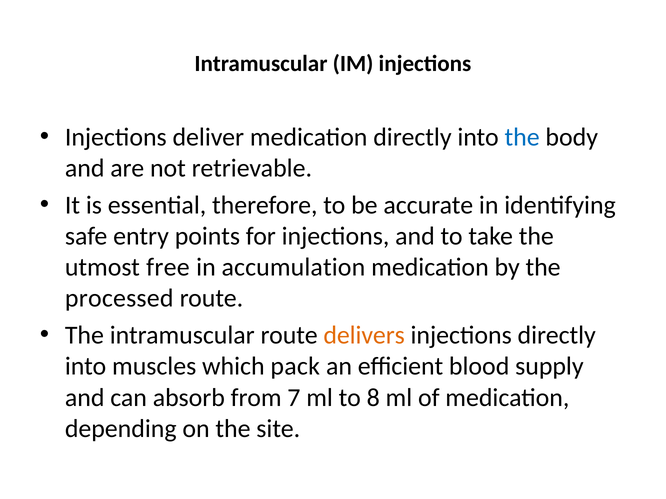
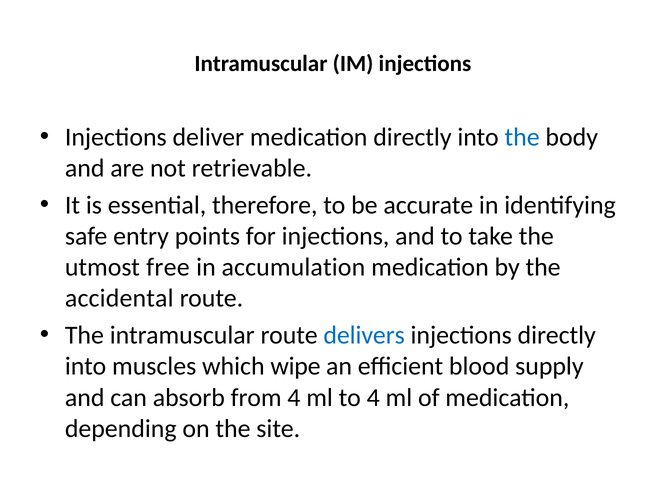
processed: processed -> accidental (119, 299)
delivers colour: orange -> blue (364, 336)
pack: pack -> wipe (295, 367)
from 7: 7 -> 4 (294, 398)
to 8: 8 -> 4 (373, 398)
